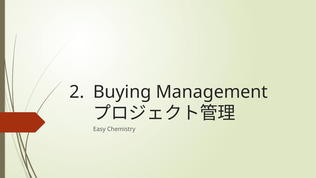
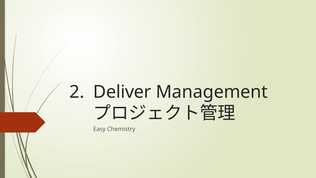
Buying: Buying -> Deliver (122, 92)
